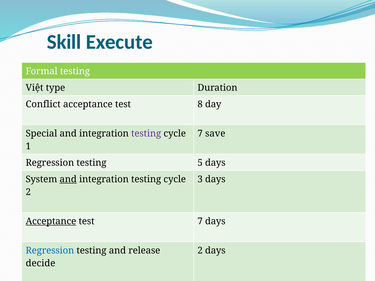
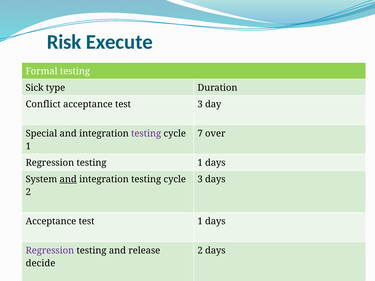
Skill: Skill -> Risk (64, 42)
Việt: Việt -> Sick (35, 88)
test 8: 8 -> 3 (200, 104)
save: save -> over (215, 134)
testing 5: 5 -> 1 (200, 163)
Acceptance underline: present -> none (51, 221)
test 7: 7 -> 1 (200, 221)
Regression colour: blue -> purple (50, 251)
